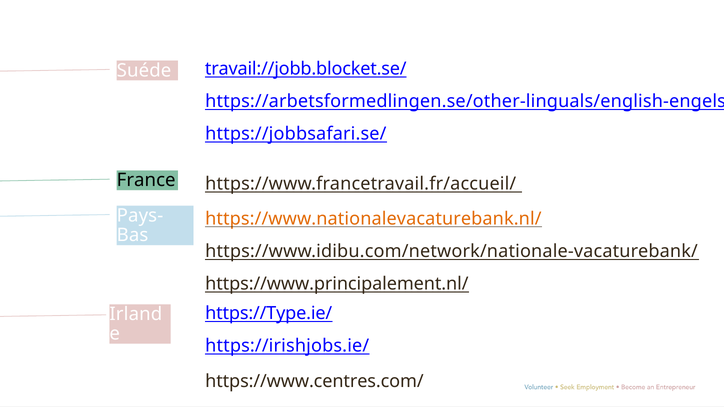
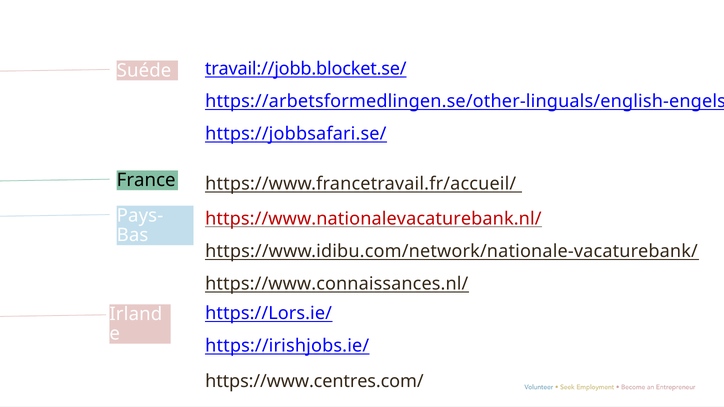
https://www.nationalevacaturebank.nl/ colour: orange -> red (373, 219)
https://www.principalement.nl/: https://www.principalement.nl/ -> https://www.connaissances.nl/ (337, 284)
https://Type.ie/: https://Type.ie/ -> https://Lors.ie/ (269, 313)
